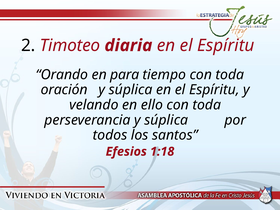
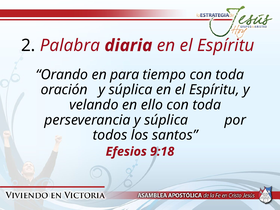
Timoteo: Timoteo -> Palabra (70, 45)
1:18: 1:18 -> 9:18 (162, 152)
